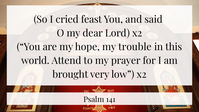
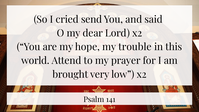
feast: feast -> send (91, 19)
